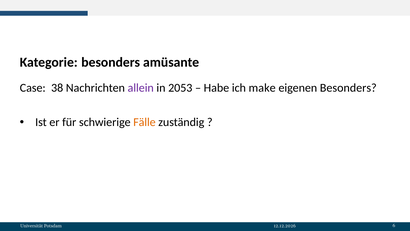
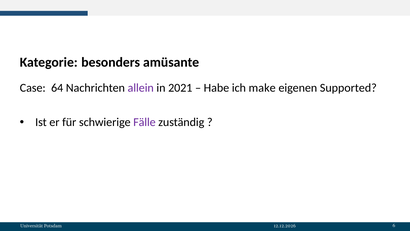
38: 38 -> 64 (57, 88)
2053: 2053 -> 2021 (180, 88)
eigenen Besonders: Besonders -> Supported (348, 88)
Fälle colour: orange -> purple (144, 122)
